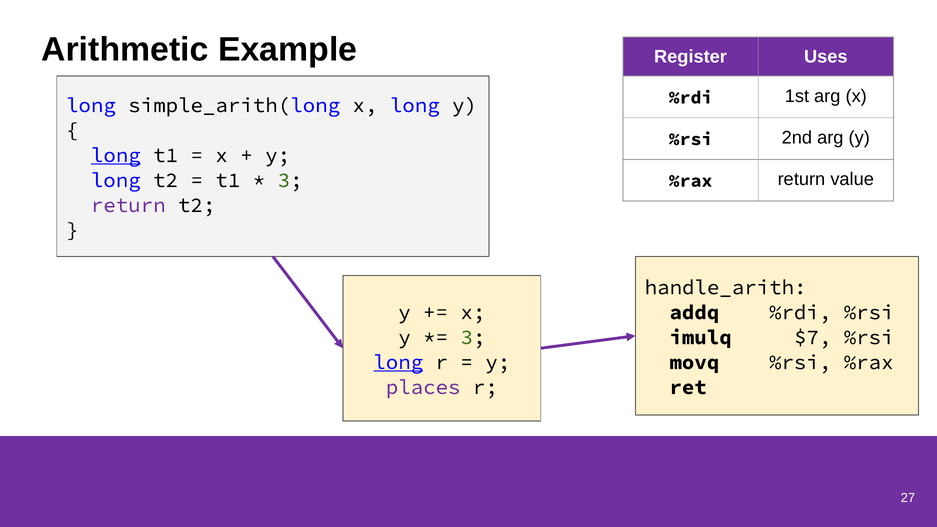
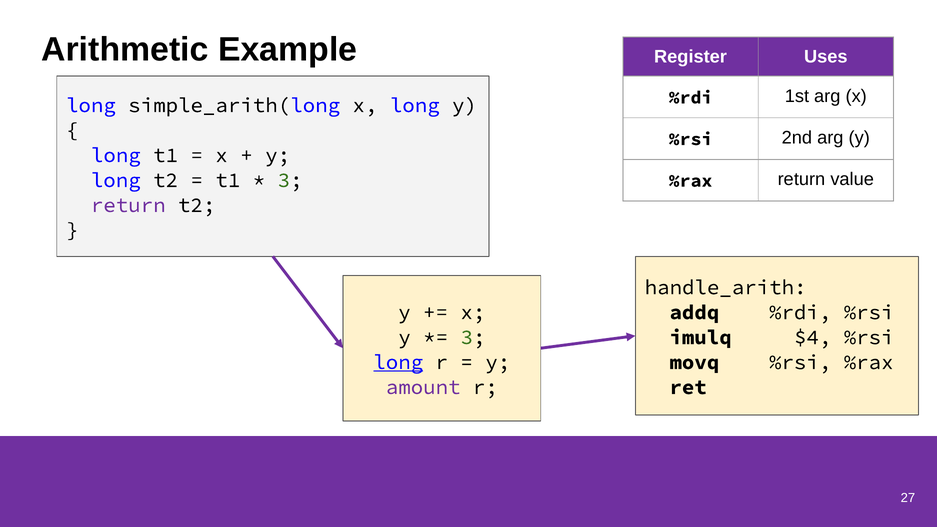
long underline: present -> none (116, 155)
$7: $7 -> $4 (813, 337)
places: places -> amount (423, 387)
